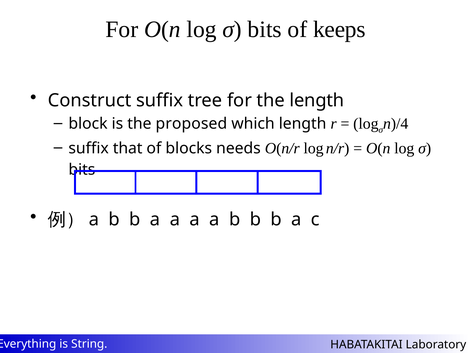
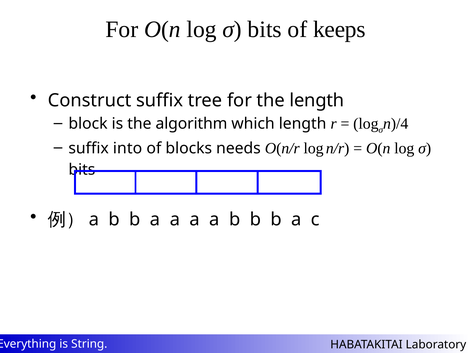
proposed: proposed -> algorithm (191, 124)
that: that -> into (128, 148)
